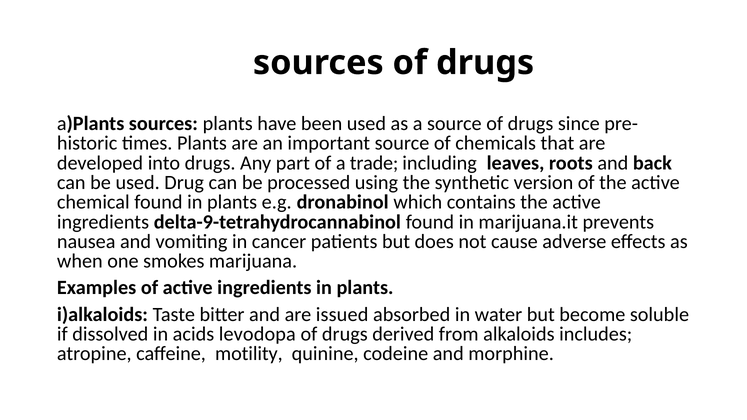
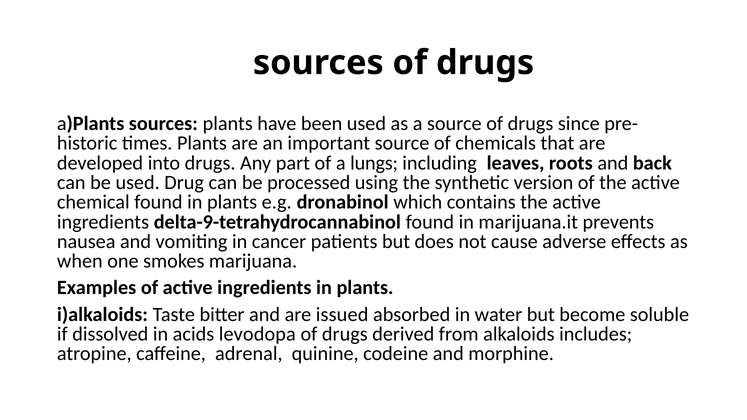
trade: trade -> lungs (374, 163)
motility: motility -> adrenal (249, 354)
